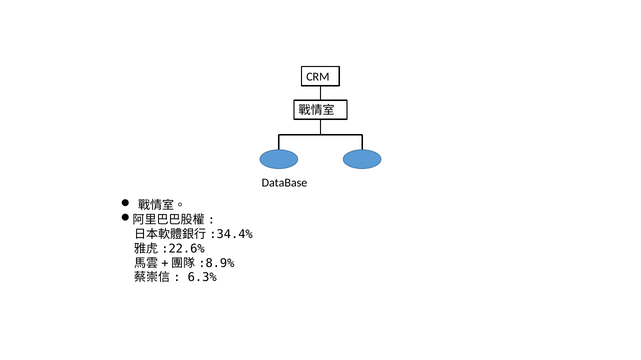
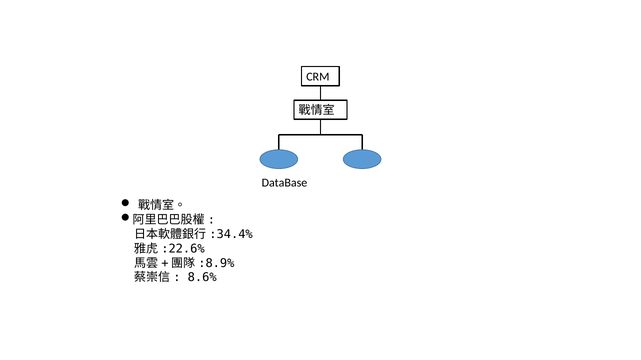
6.3%: 6.3% -> 8.6% (202, 278)
